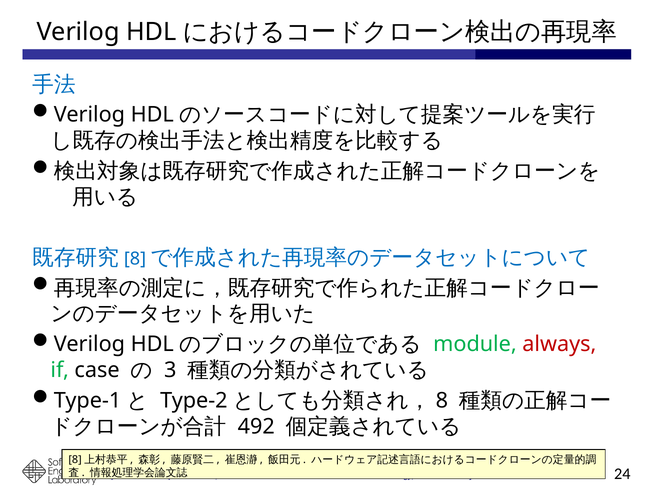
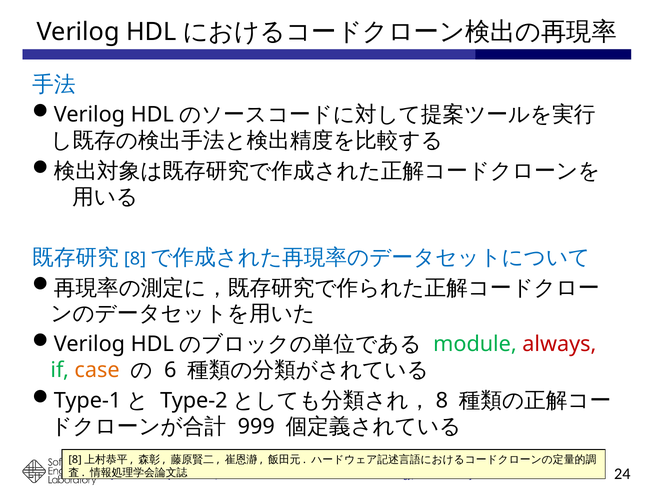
case colour: black -> orange (97, 370)
3: 3 -> 6 (170, 370)
492: 492 -> 999 (256, 426)
